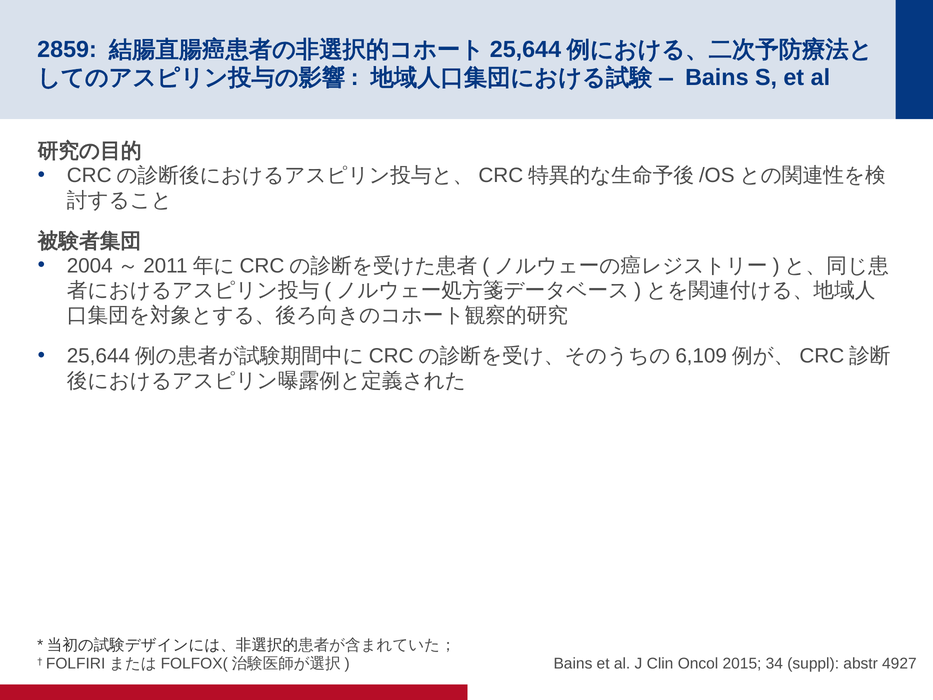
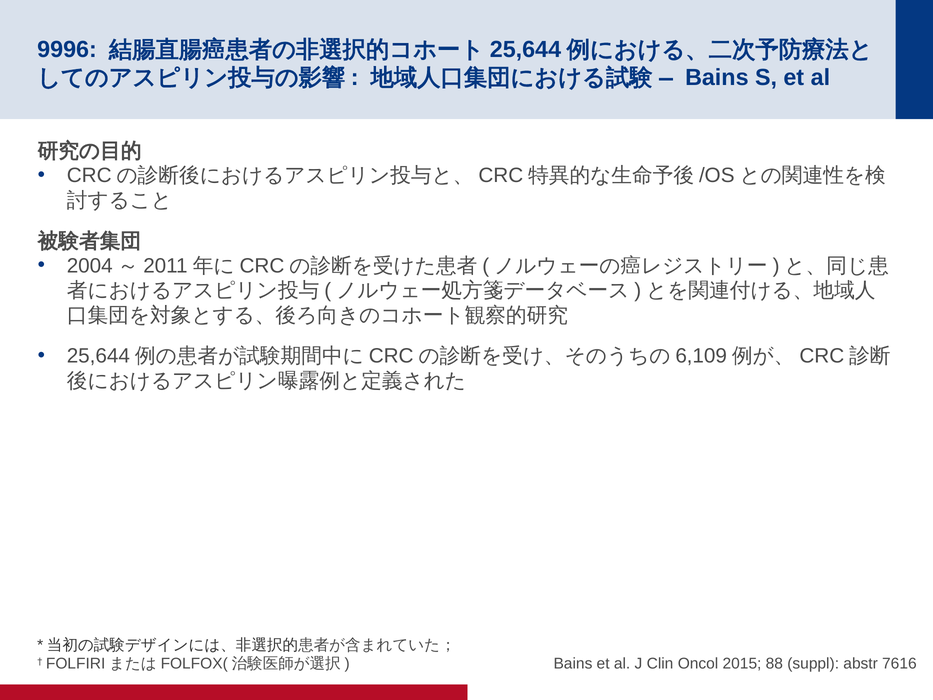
2859: 2859 -> 9996 (67, 49)
34: 34 -> 88 (774, 663)
4927: 4927 -> 7616 (899, 663)
